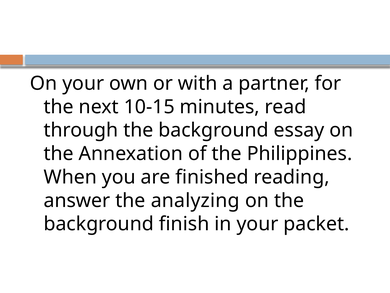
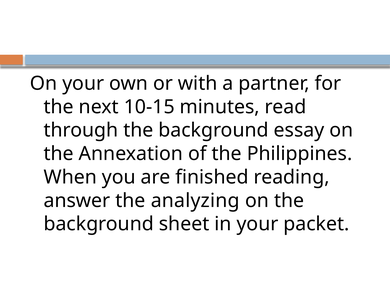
finish: finish -> sheet (184, 224)
